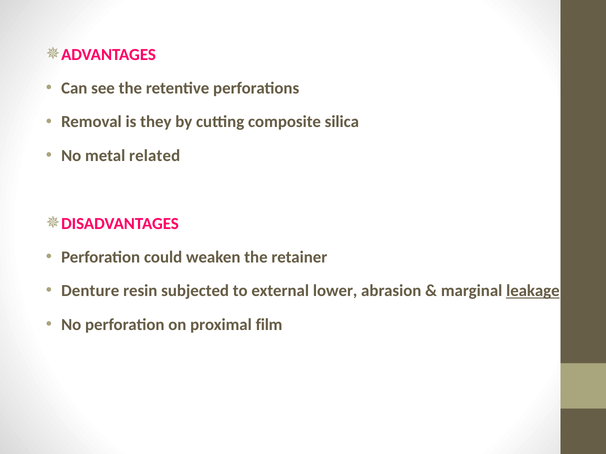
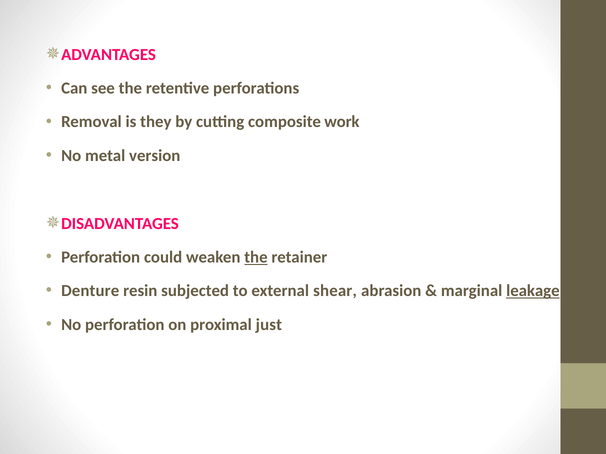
silica: silica -> work (342, 122)
related: related -> version (155, 156)
the underline: none -> present (256, 258)
lower: lower -> shear (335, 291)
film: film -> just (269, 325)
